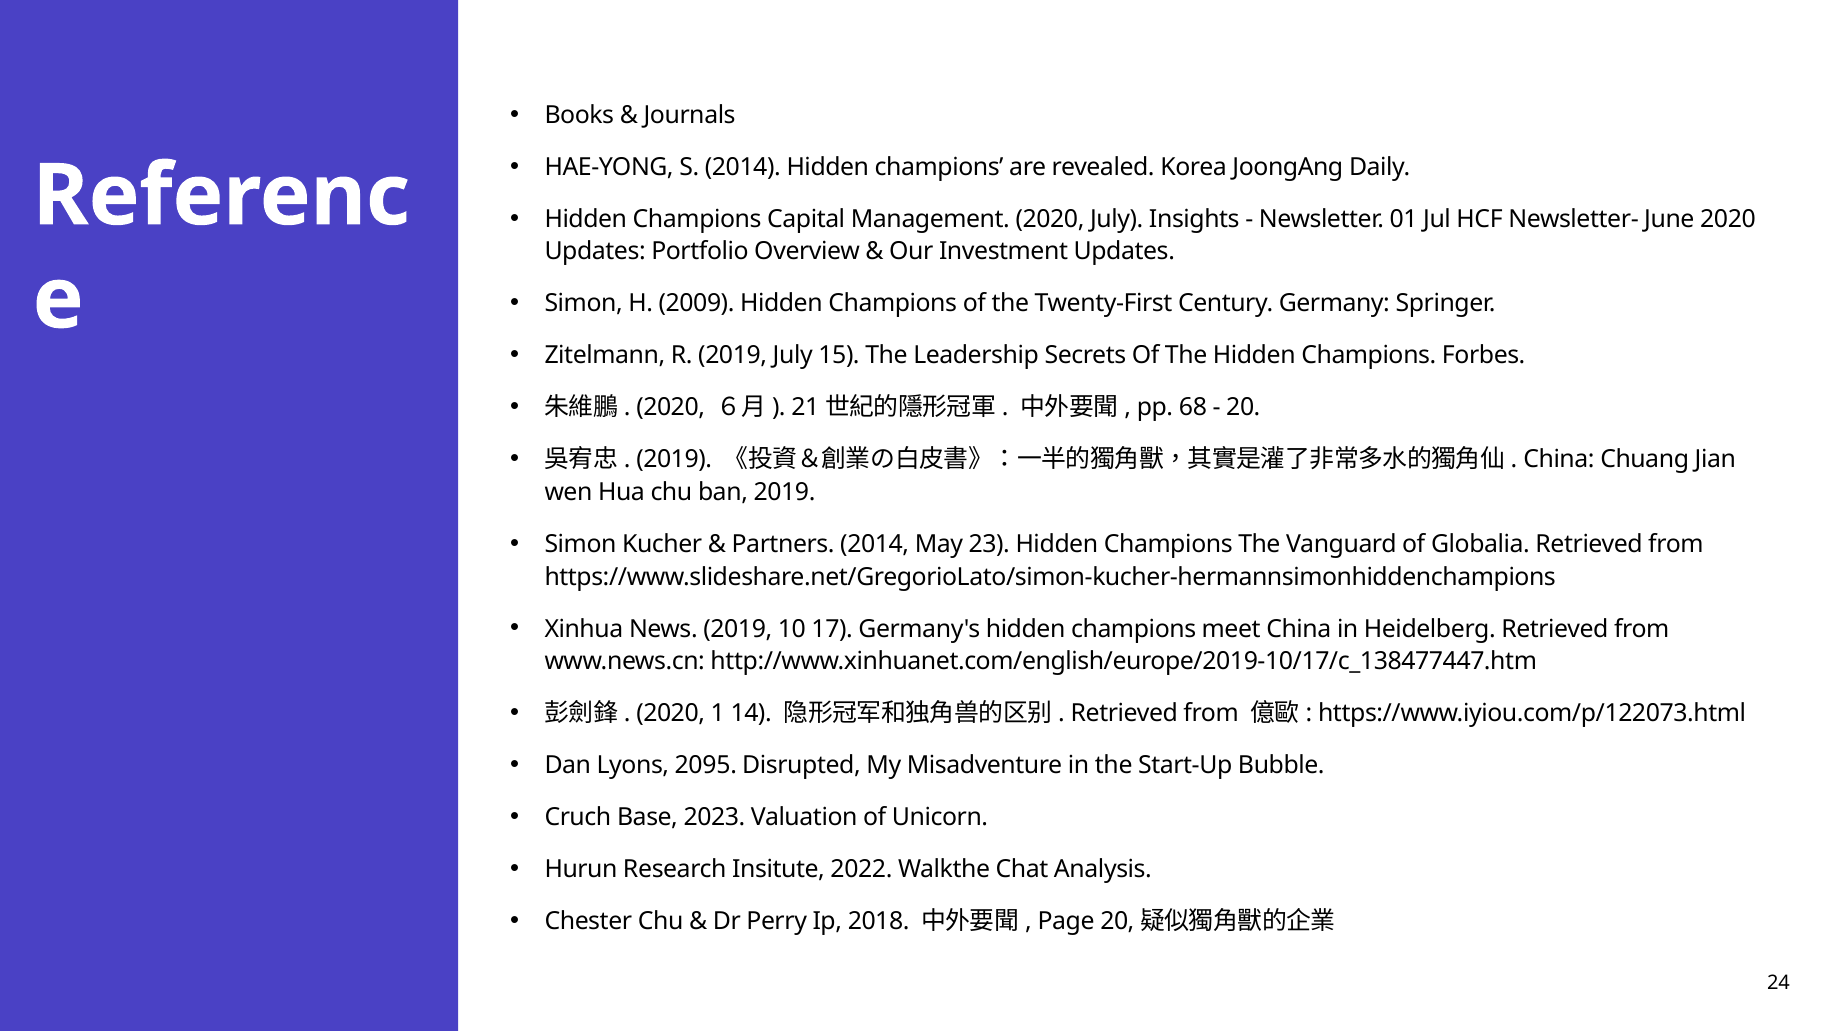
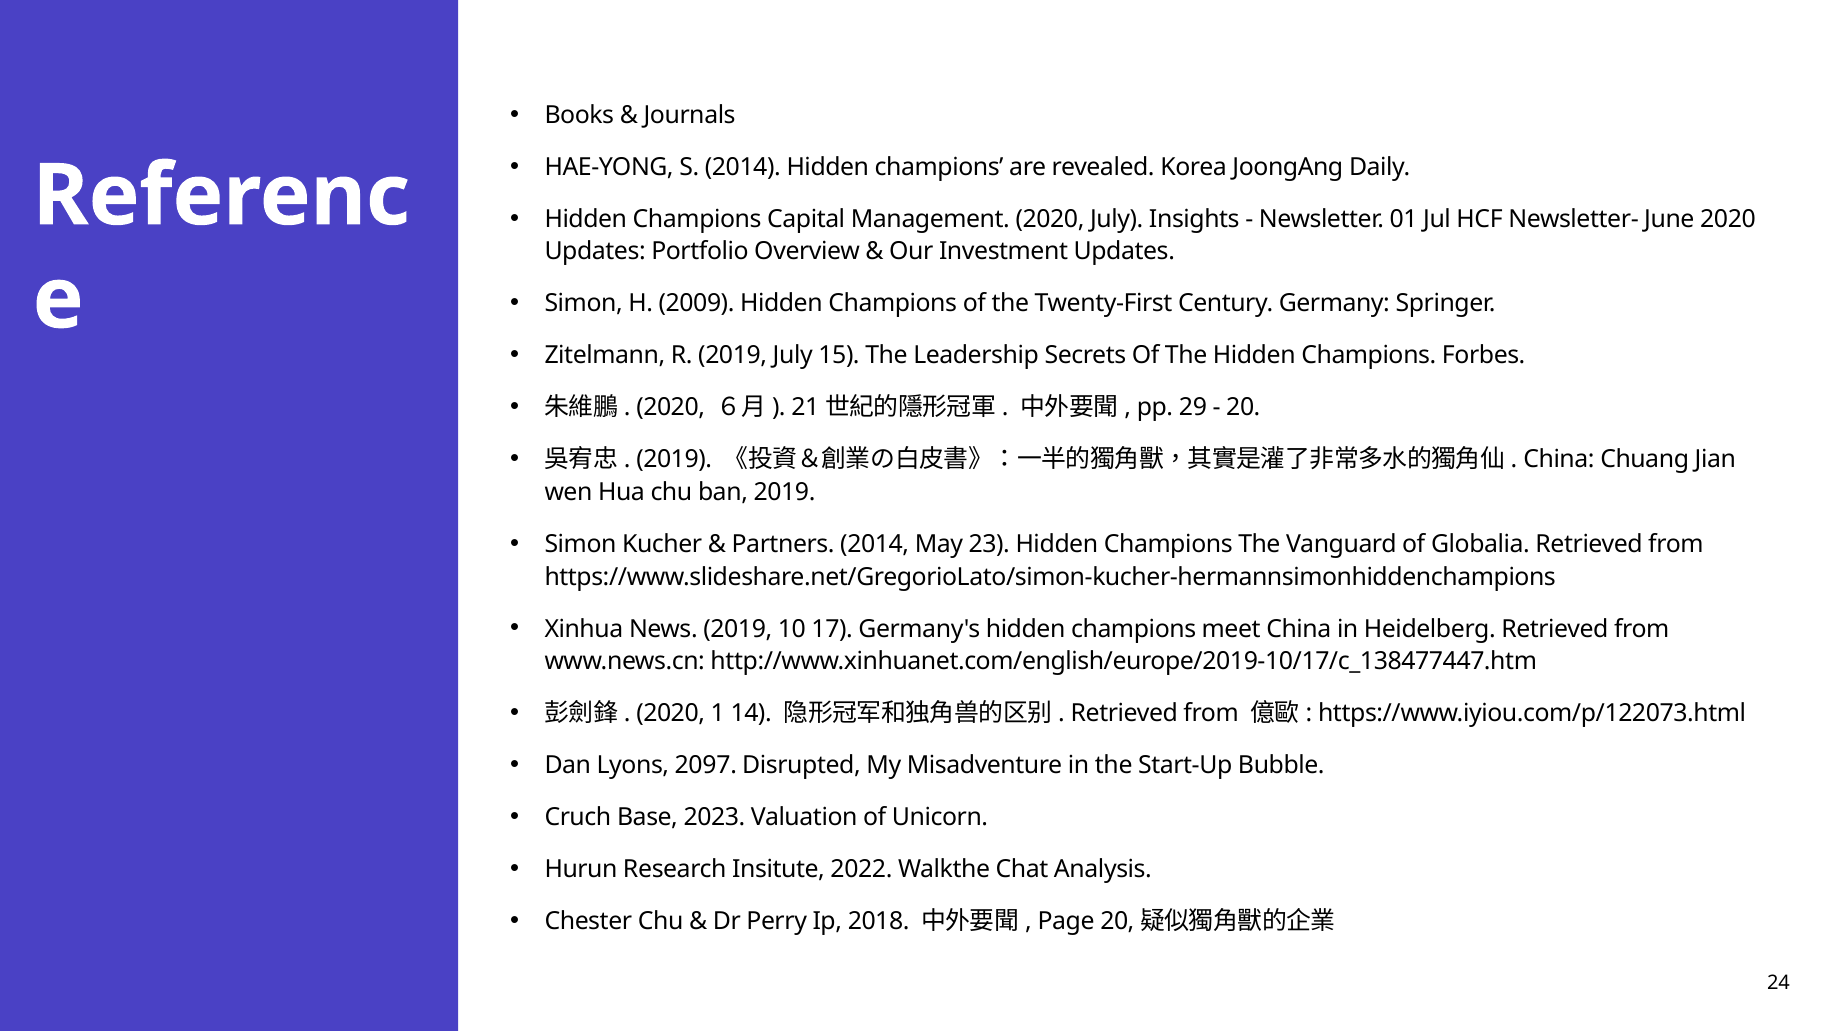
68: 68 -> 29 (1193, 408)
2095: 2095 -> 2097 (706, 765)
